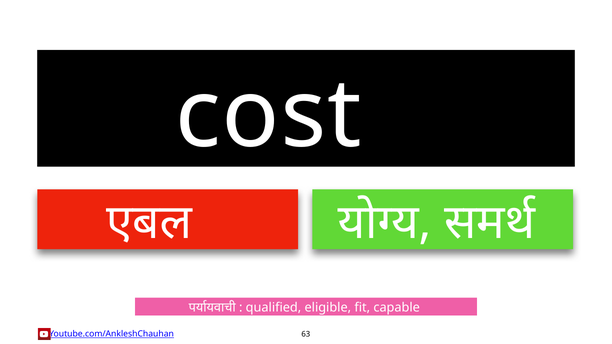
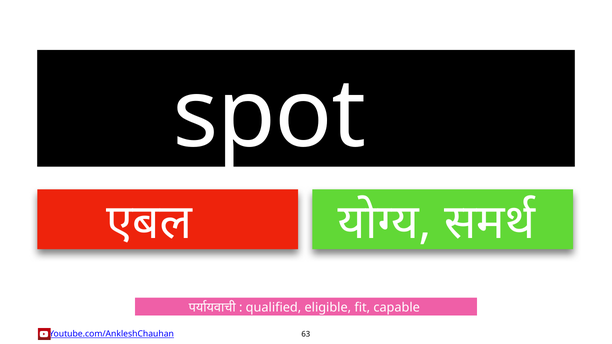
cost: cost -> spot (269, 115)
